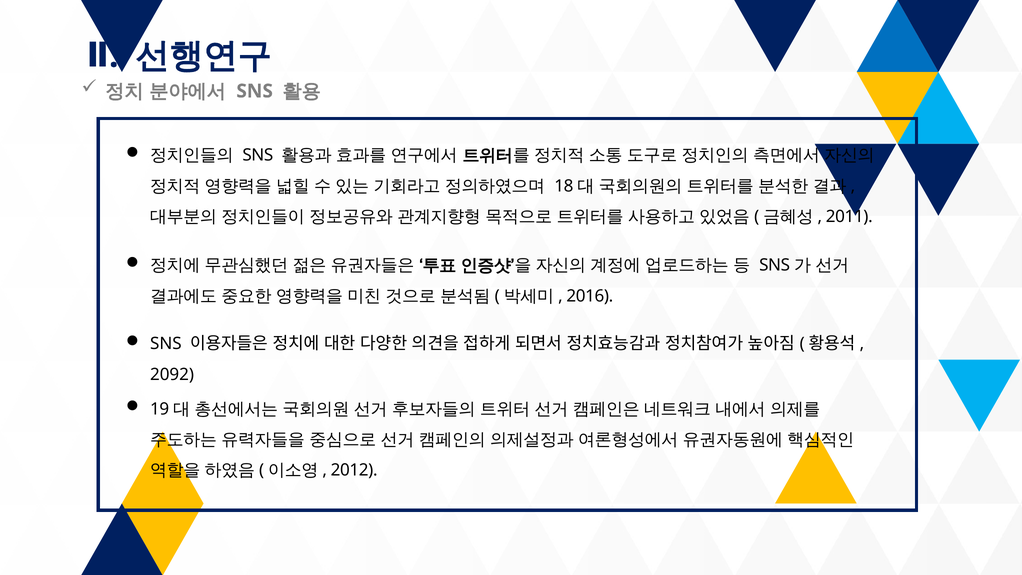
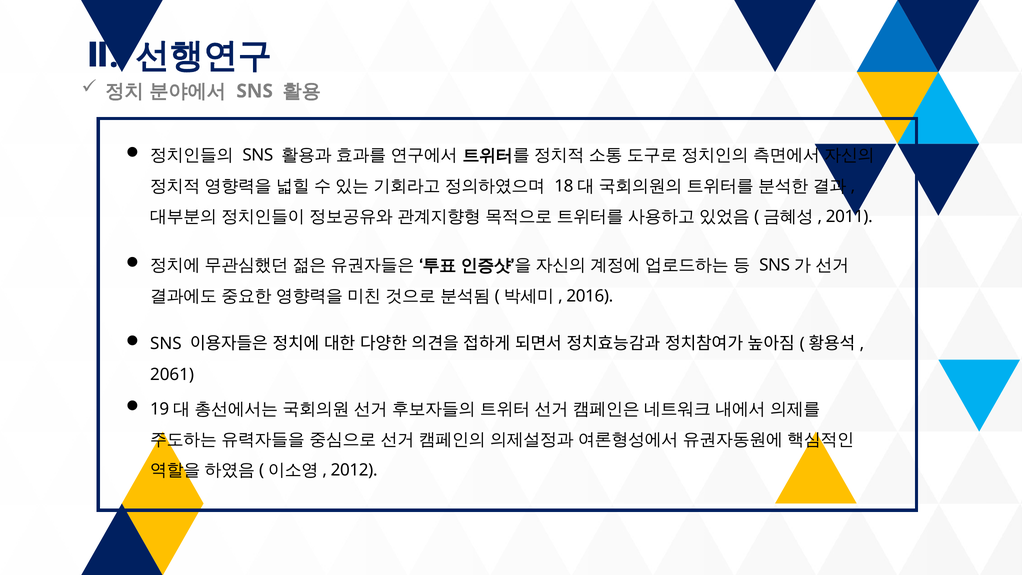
2092: 2092 -> 2061 (172, 374)
